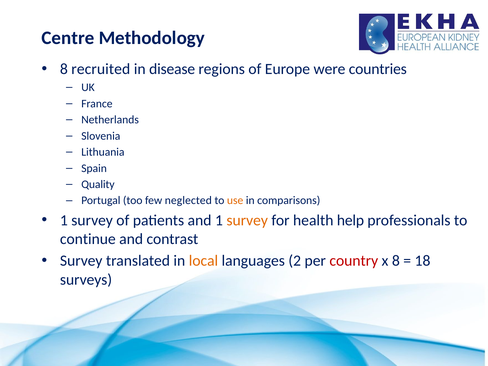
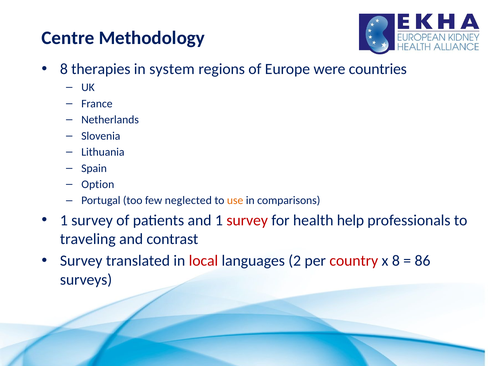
recruited: recruited -> therapies (101, 69)
disease: disease -> system (172, 69)
Quality: Quality -> Option (98, 184)
survey colour: orange -> red (247, 220)
continue: continue -> traveling (88, 239)
local colour: orange -> red (203, 261)
18: 18 -> 86 (422, 261)
